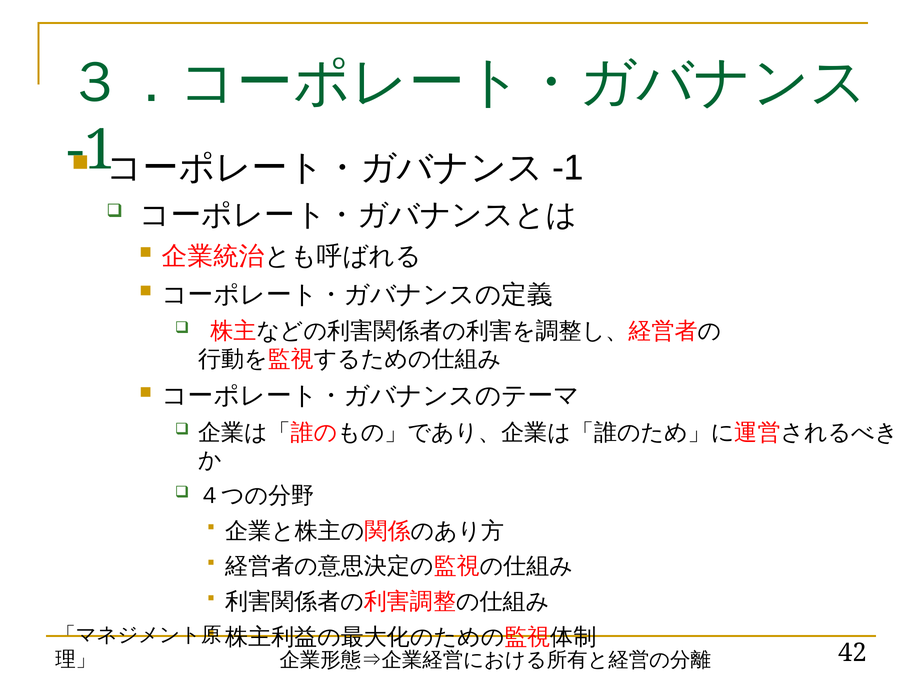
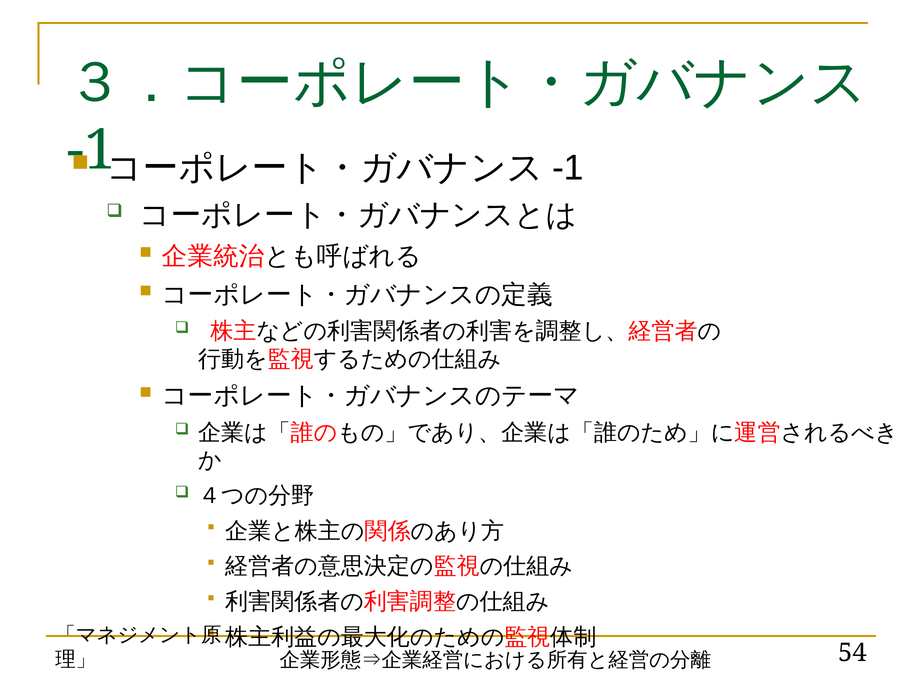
42: 42 -> 54 (852, 653)
